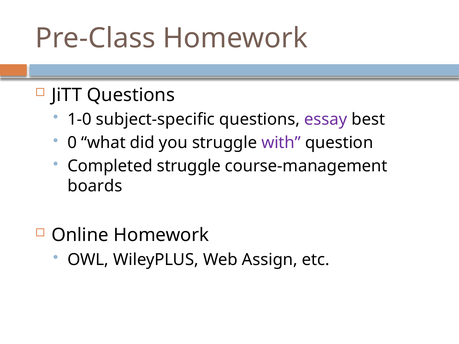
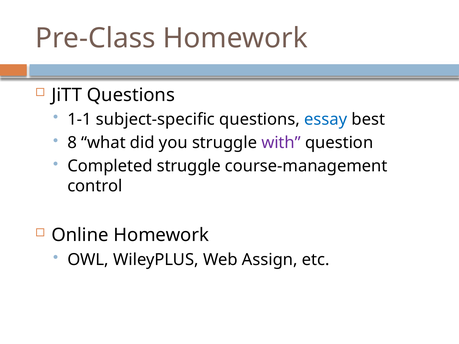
1-0: 1-0 -> 1-1 (80, 119)
essay colour: purple -> blue (326, 119)
0: 0 -> 8 (72, 143)
boards: boards -> control (95, 186)
